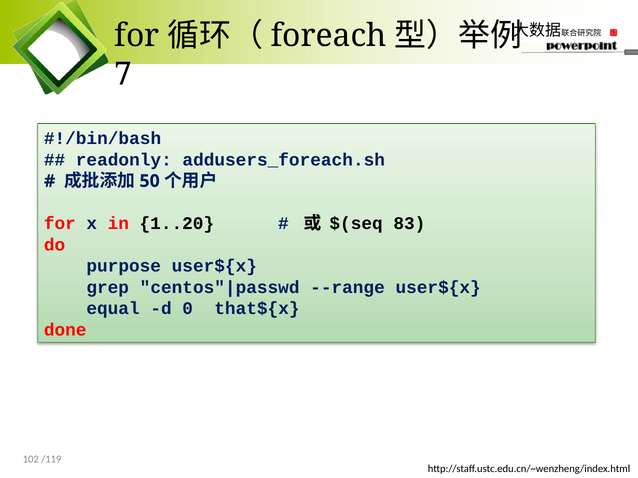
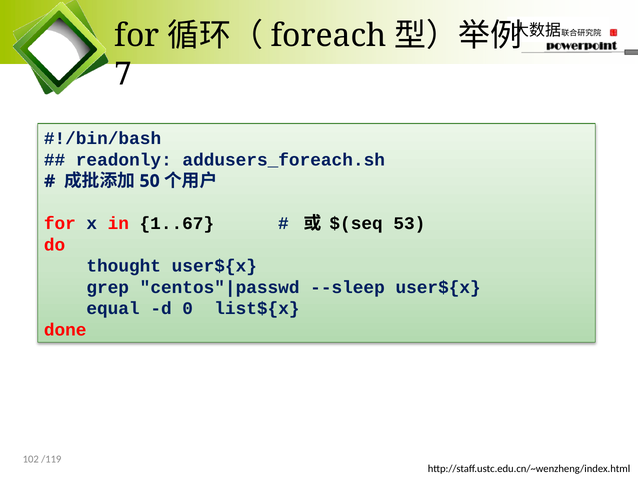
1..20: 1..20 -> 1..67 (177, 224)
83: 83 -> 53 (409, 224)
purpose: purpose -> thought (124, 266)
--range: --range -> --sleep (348, 288)
that${x: that${x -> list${x (257, 309)
